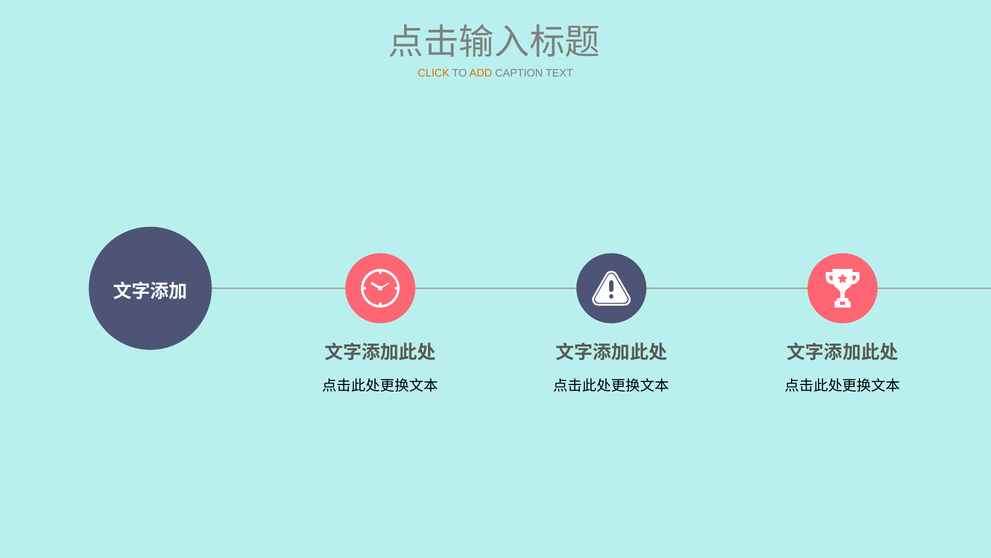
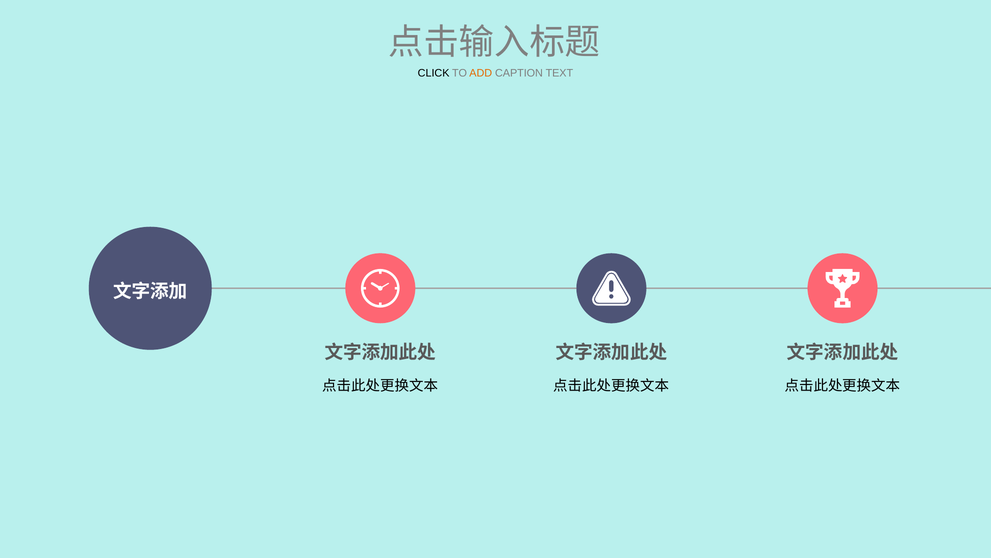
CLICK colour: orange -> black (434, 73)
